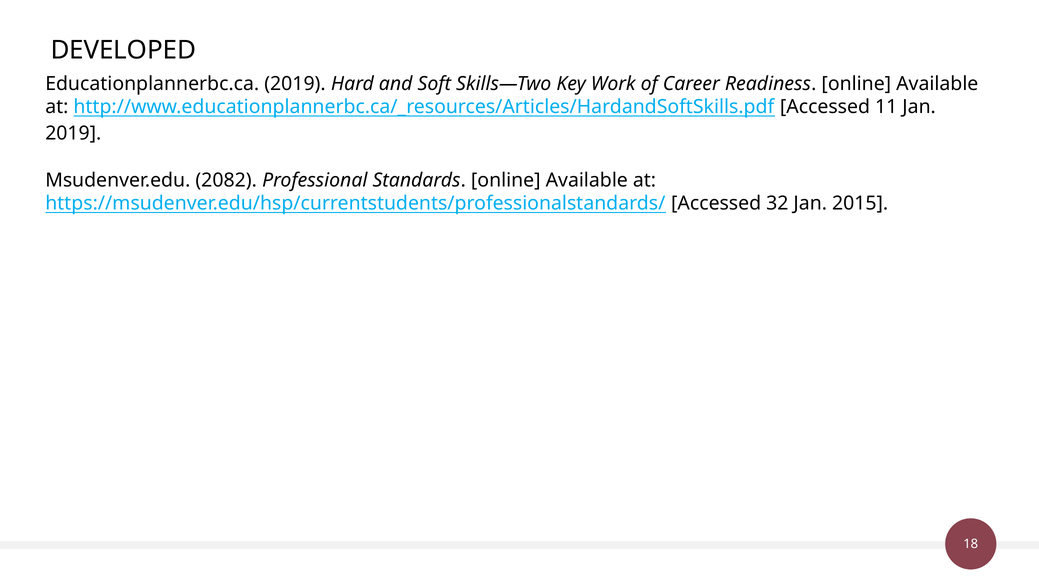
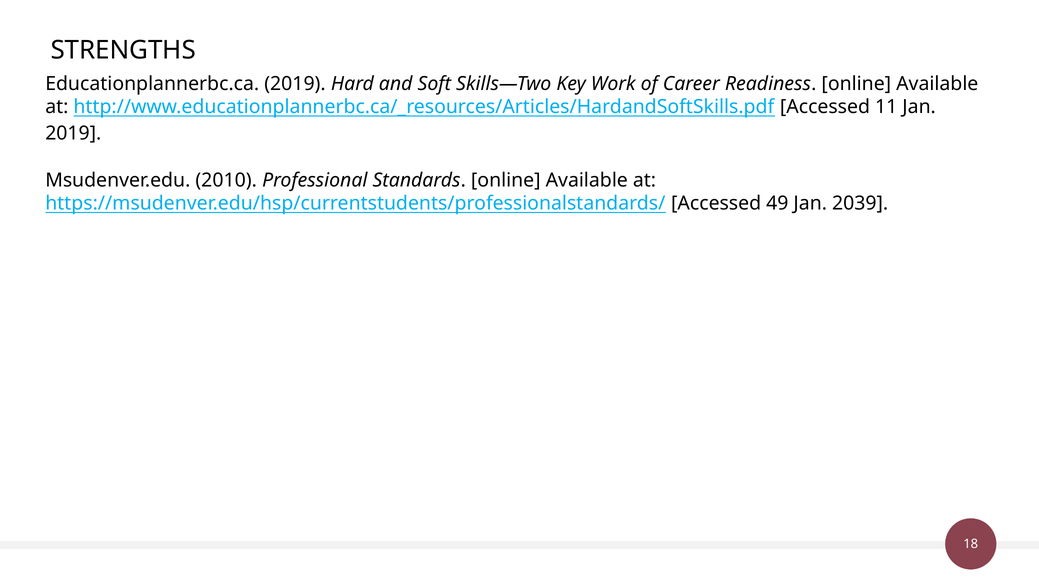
DEVELOPED: DEVELOPED -> STRENGTHS (123, 50)
2082: 2082 -> 2010 (226, 180)
32: 32 -> 49 (777, 204)
2015: 2015 -> 2039 (860, 204)
